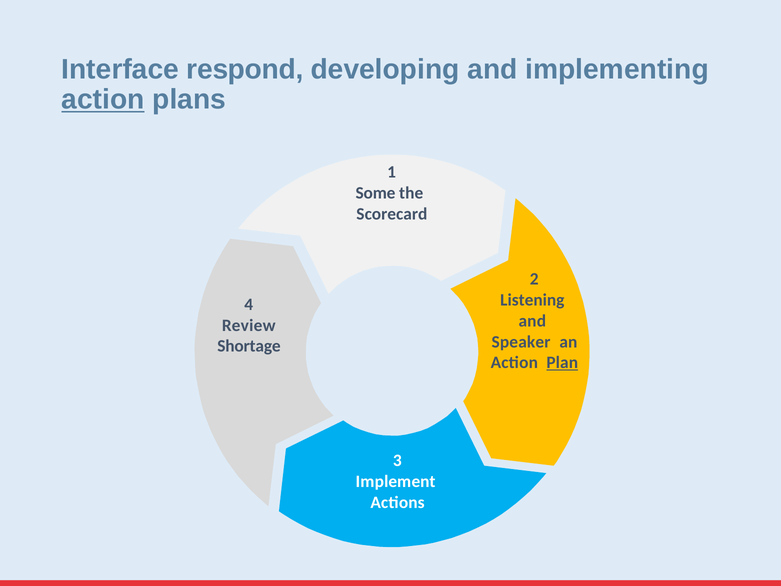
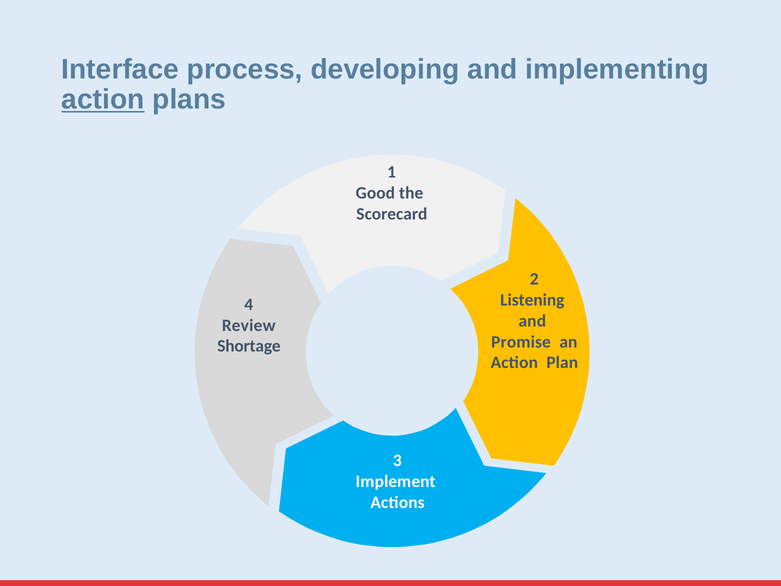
respond: respond -> process (245, 69)
Some: Some -> Good (375, 193)
Speaker: Speaker -> Promise (521, 342)
Plan underline: present -> none (562, 363)
